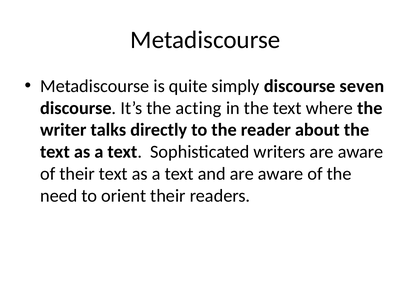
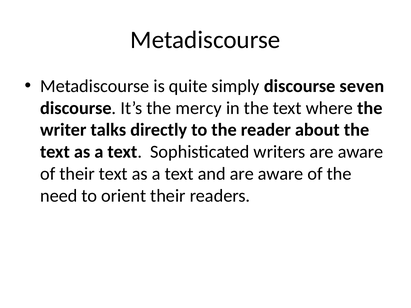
acting: acting -> mercy (199, 108)
